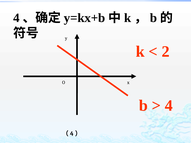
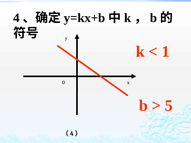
2: 2 -> 1 (166, 52)
4: 4 -> 5 (169, 106)
